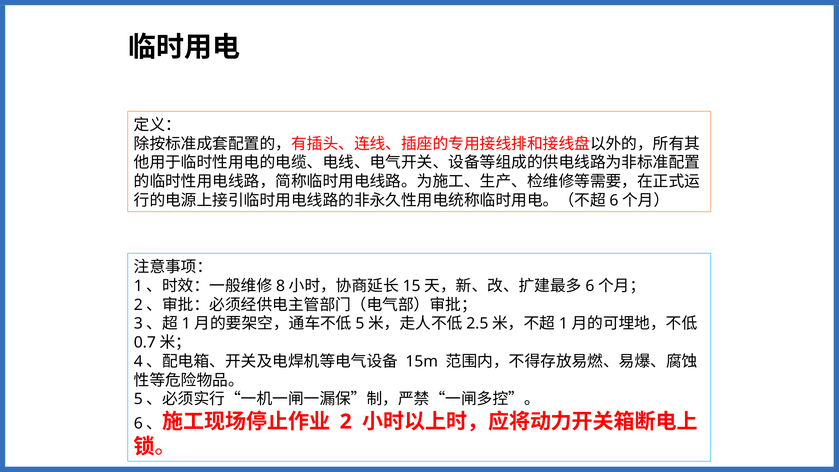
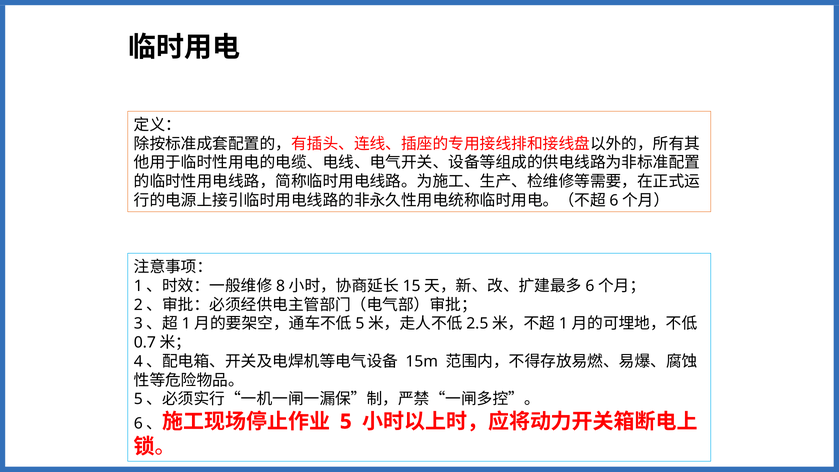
2: 2 -> 5 (346, 422)
